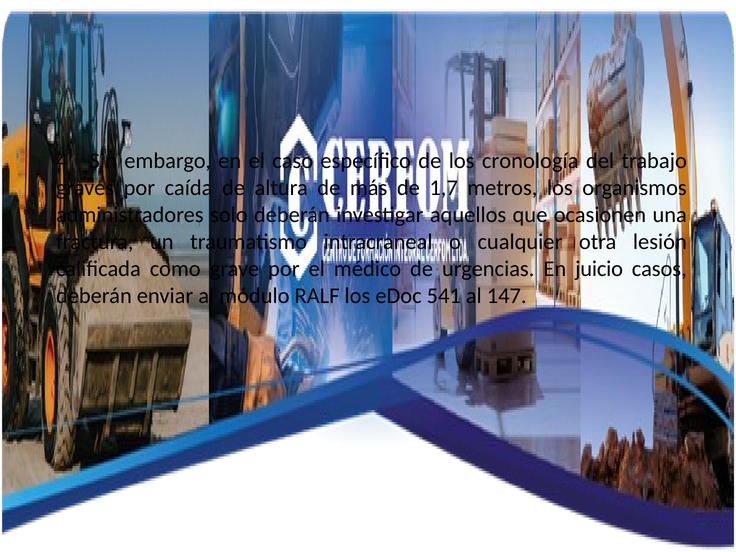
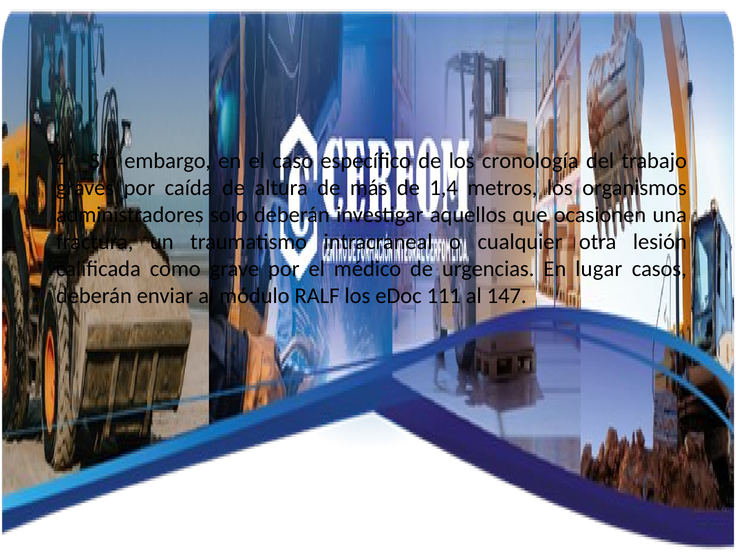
1,7: 1,7 -> 1,4 (444, 188)
juicio: juicio -> lugar (599, 269)
541: 541 -> 111 (444, 296)
